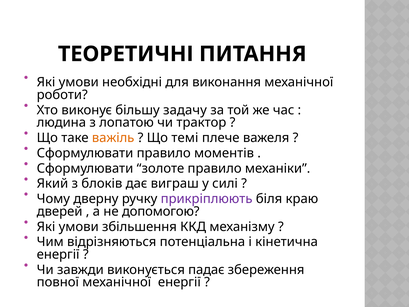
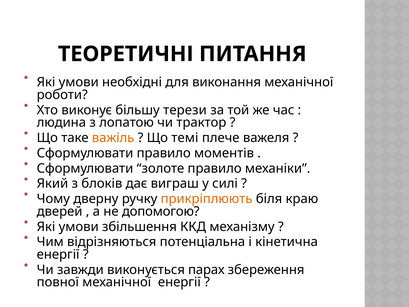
задачу: задачу -> терези (185, 110)
прикріплюють colour: purple -> orange (207, 199)
падає: падає -> парах (206, 270)
